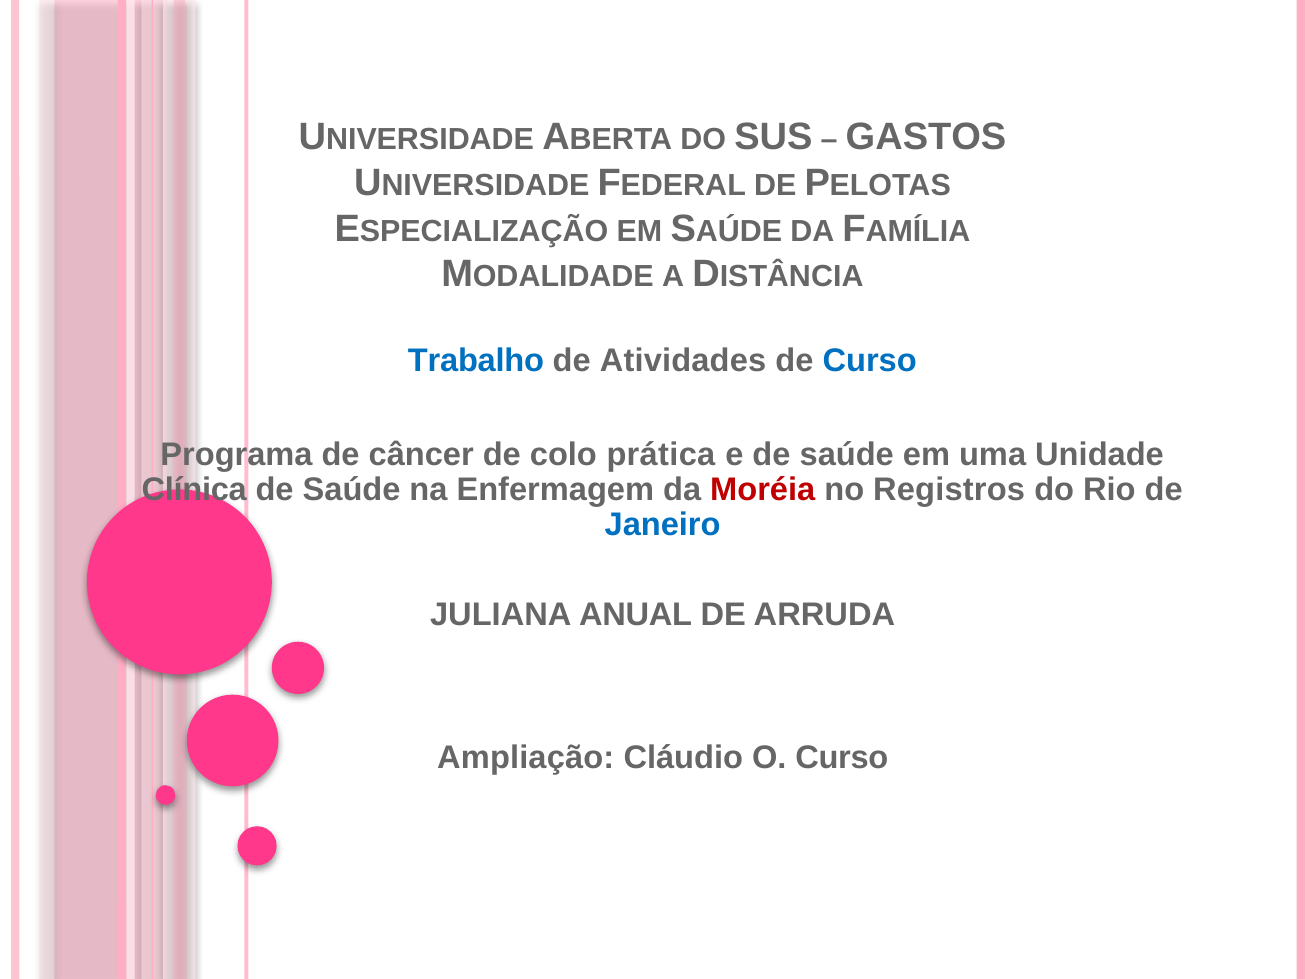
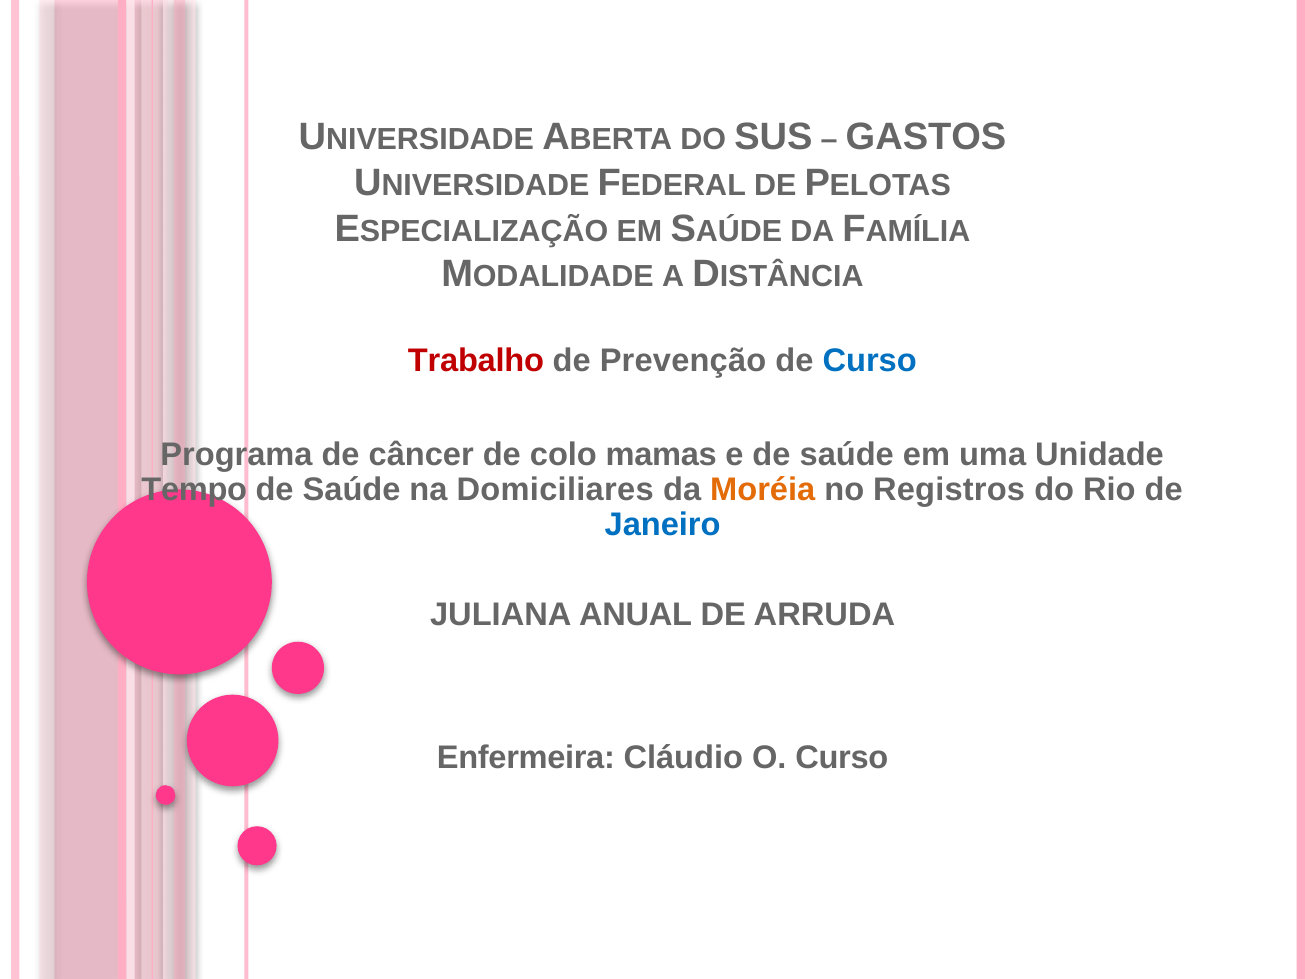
Trabalho colour: blue -> red (476, 361)
Atividades: Atividades -> Prevenção (683, 361)
prática: prática -> mamas (661, 455)
Clínica: Clínica -> Tempo (194, 490)
Enfermagem: Enfermagem -> Domiciliares (555, 490)
Moréia colour: red -> orange (763, 490)
Ampliação: Ampliação -> Enfermeira (526, 758)
